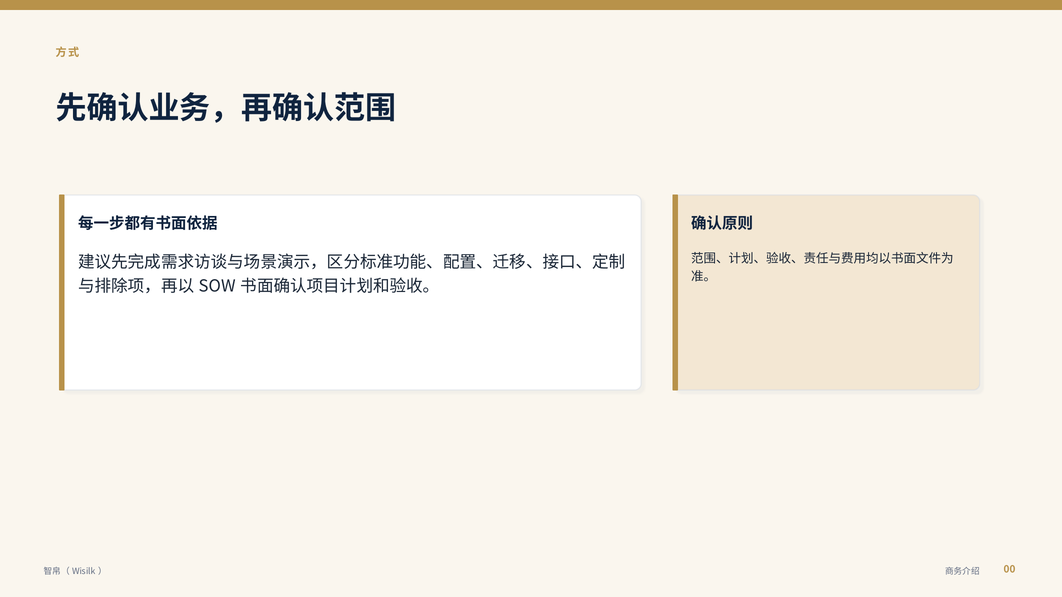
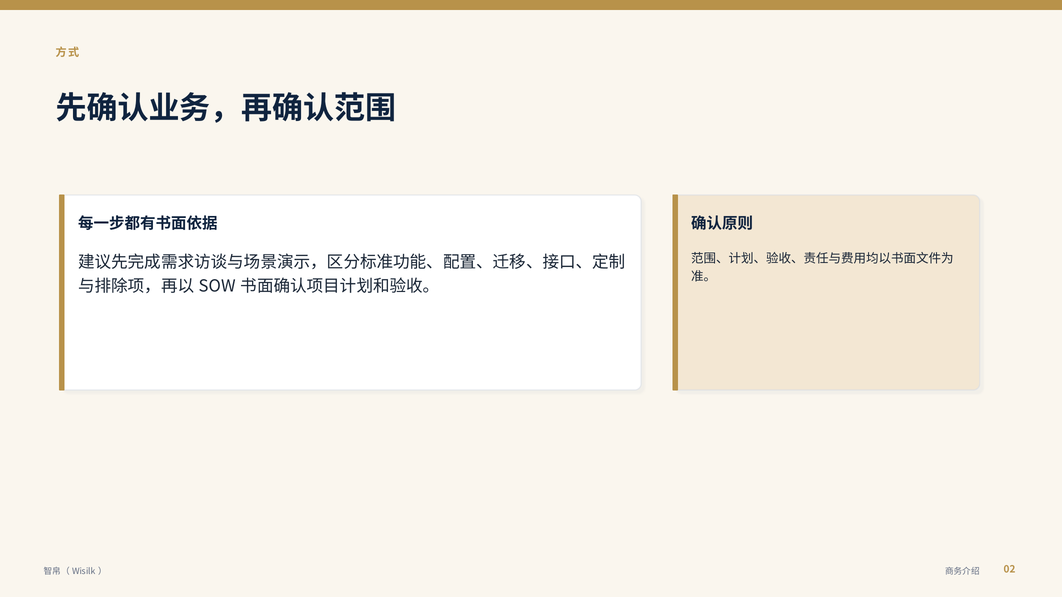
00: 00 -> 02 (1010, 570)
